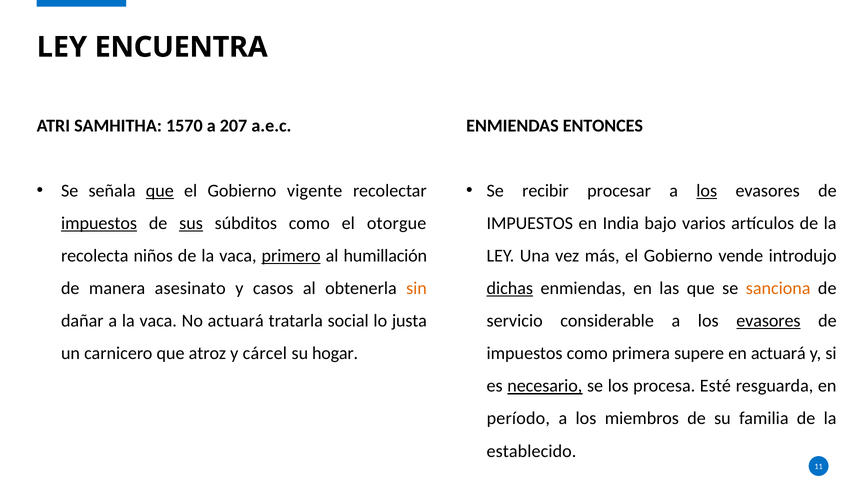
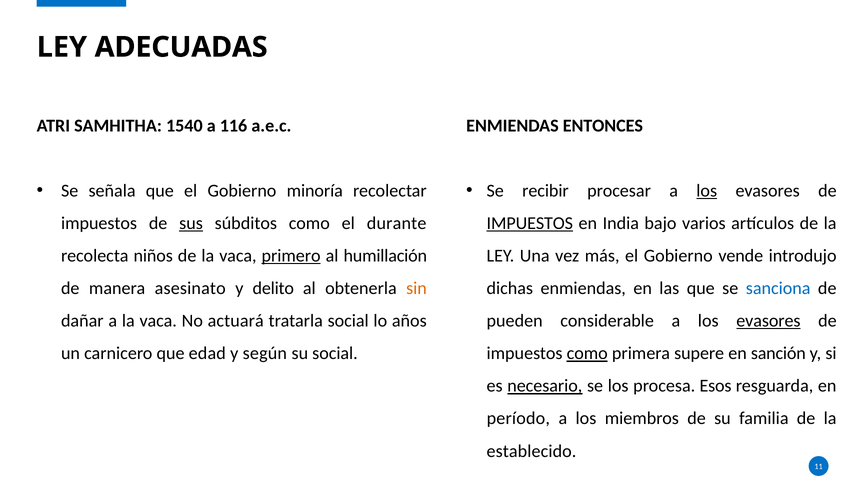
ENCUENTRA: ENCUENTRA -> ADECUADAS (181, 47)
1570: 1570 -> 1540 (184, 126)
207: 207 -> 116 (234, 126)
que underline: present -> none (160, 191)
vigente: vigente -> minoría (315, 191)
impuestos underline: present -> none (99, 223)
otorgue: otorgue -> durante (397, 223)
IMPUESTOS underline: none -> present (530, 223)
casos: casos -> delito (273, 288)
dichas underline: present -> none (510, 288)
sanciona colour: orange -> blue (778, 288)
justa: justa -> años (409, 321)
servicio: servicio -> pueden (515, 321)
atroz: atroz -> edad (207, 353)
cárcel: cárcel -> según (265, 353)
su hogar: hogar -> social (335, 353)
como underline: none -> present (587, 353)
en actuará: actuará -> sanción (778, 353)
Esté: Esté -> Esos (716, 386)
